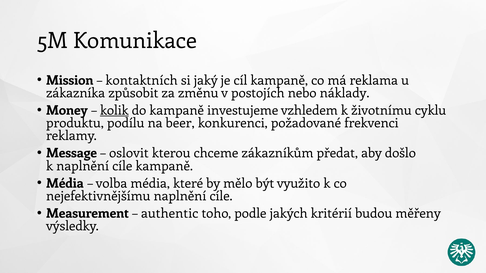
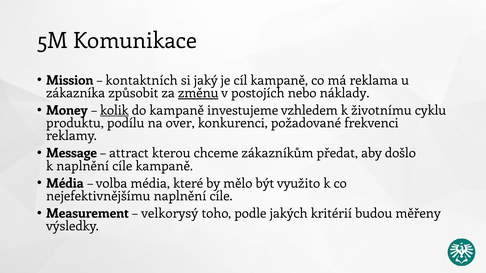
změnu underline: none -> present (198, 93)
beer: beer -> over (180, 123)
oslovit: oslovit -> attract (129, 154)
authentic: authentic -> velkorysý (170, 214)
